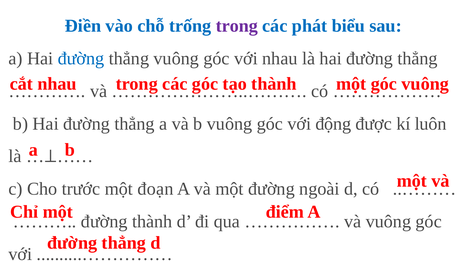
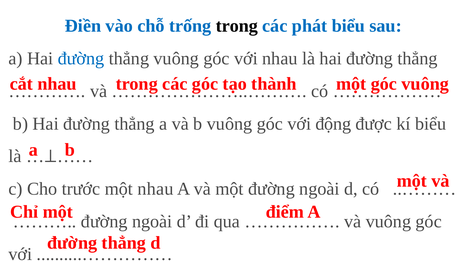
trong colour: purple -> black (237, 26)
kí luôn: luôn -> biểu (431, 124)
một đoạn: đoạn -> nhau (156, 189)
thành: thành -> ngoài (152, 222)
